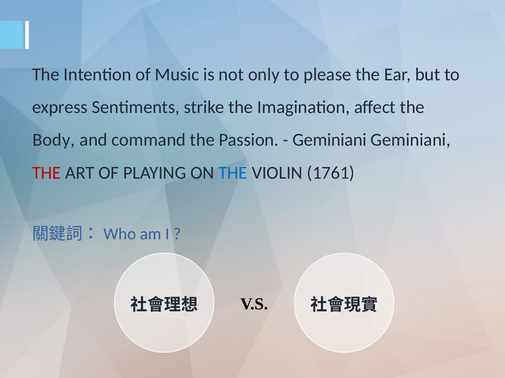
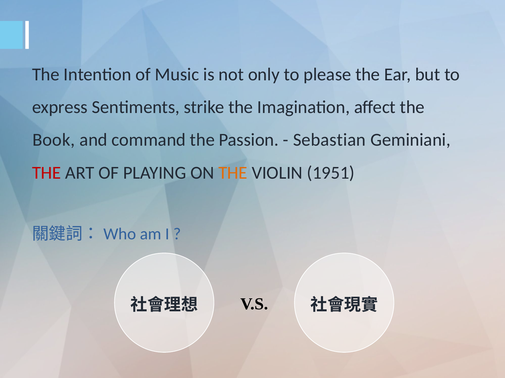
Body: Body -> Book (54, 140)
Geminiani: Geminiani -> Sebastian (329, 140)
THE colour: blue -> orange (233, 173)
1761: 1761 -> 1951 (331, 173)
